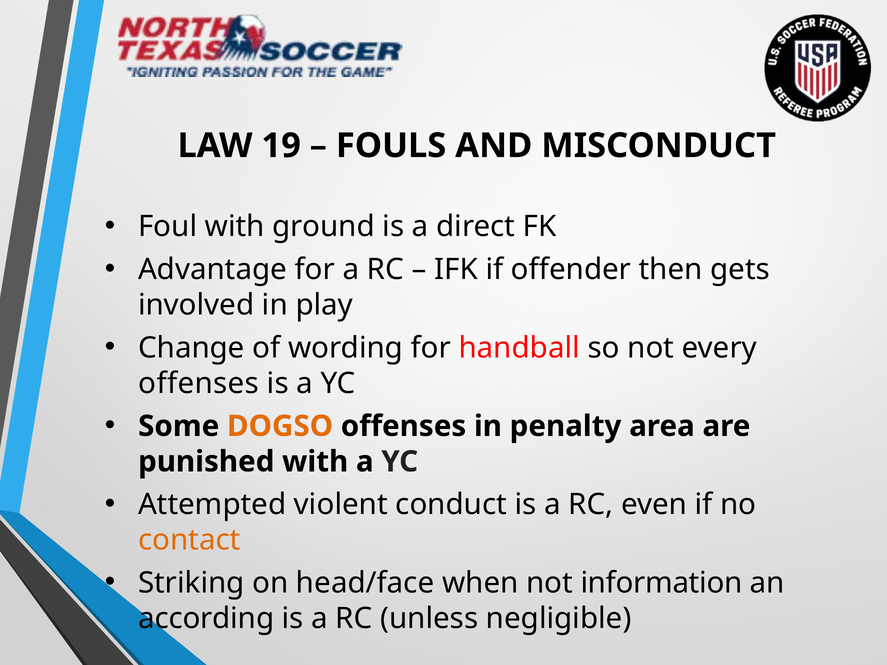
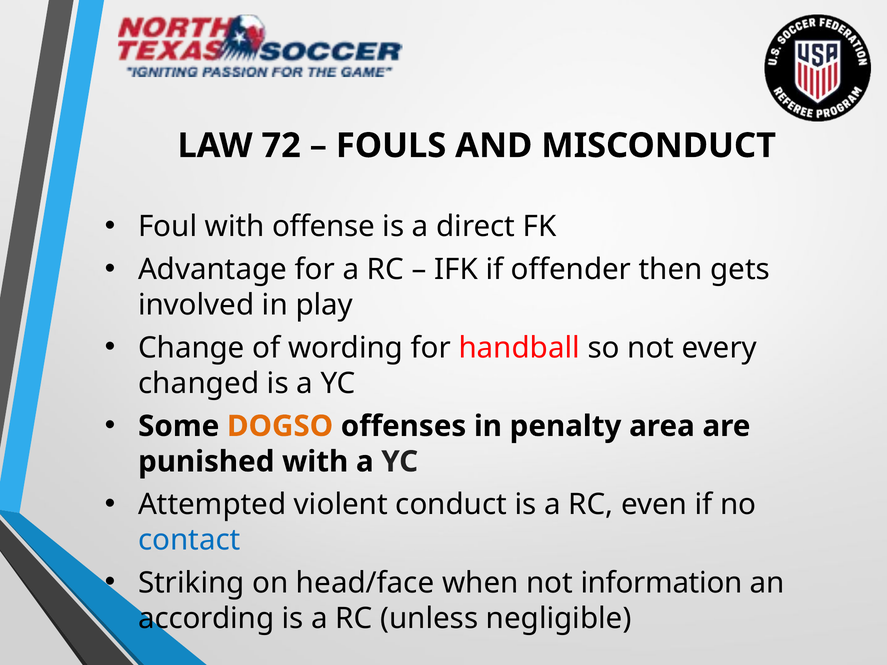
19: 19 -> 72 (281, 146)
ground: ground -> offense (324, 227)
offenses: offenses -> changed (199, 383)
contact colour: orange -> blue (189, 540)
